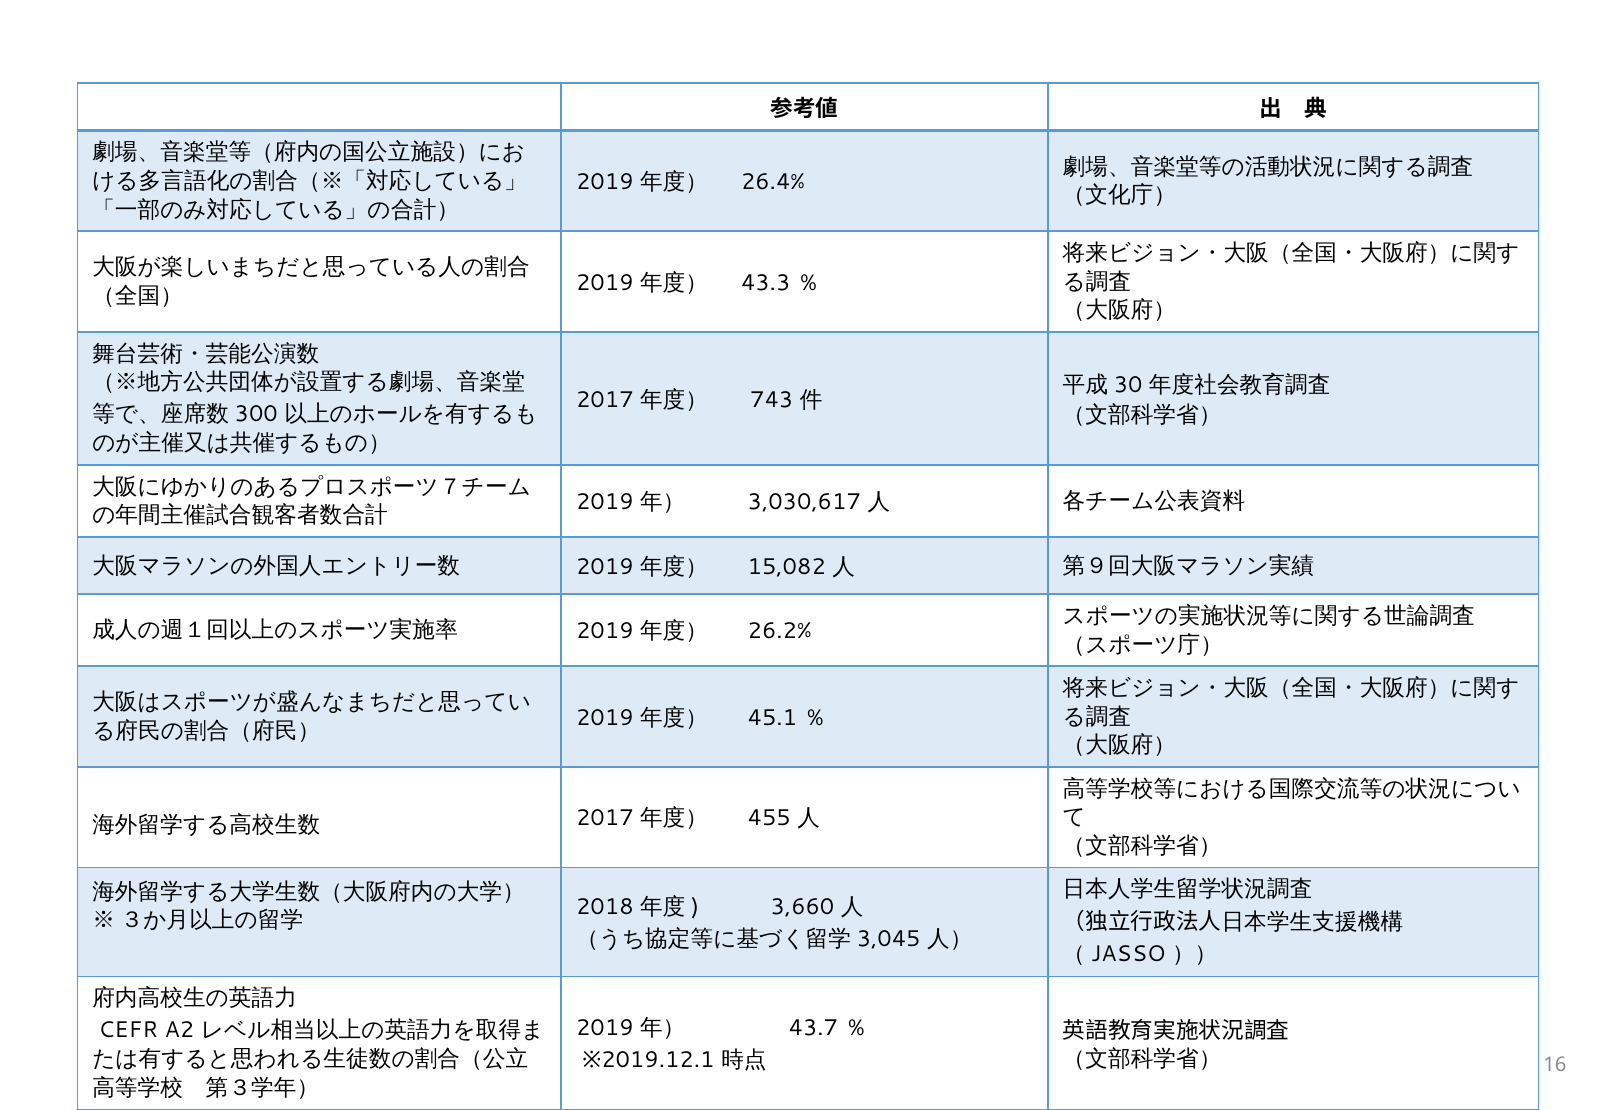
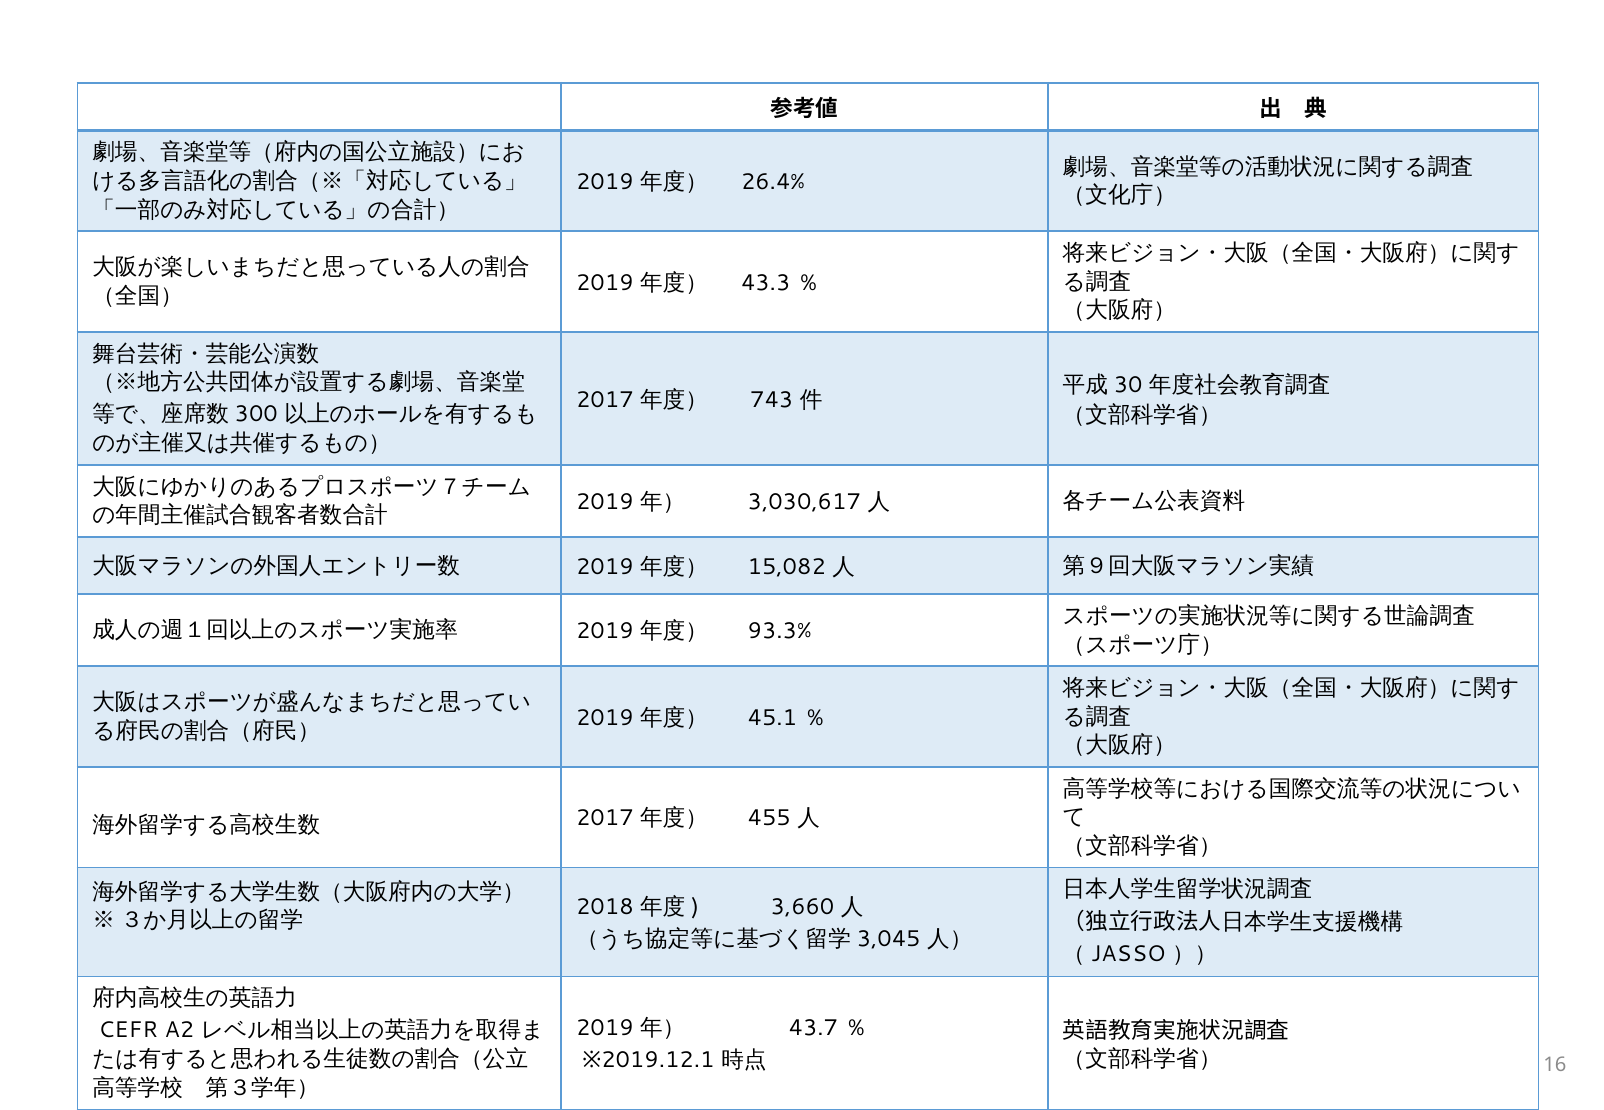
26.2%: 26.2% -> 93.3% (780, 632)
